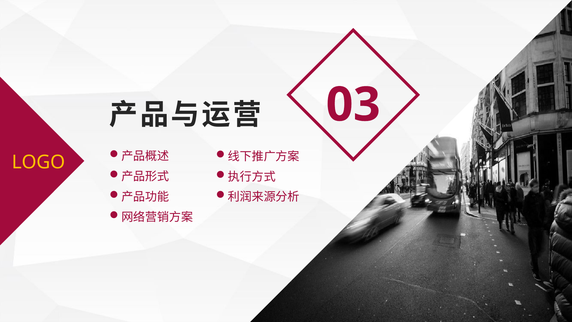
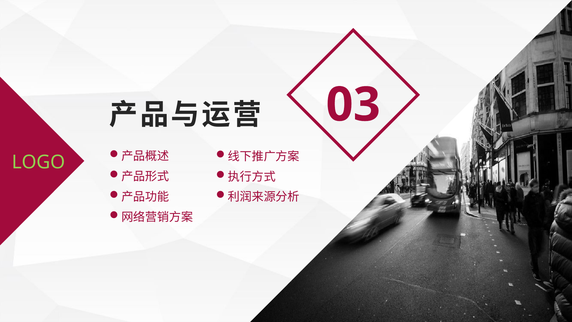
LOGO colour: yellow -> light green (38, 162)
